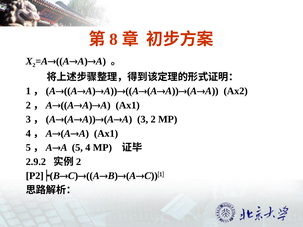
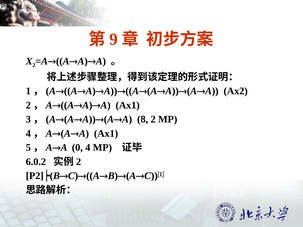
8: 8 -> 9 (114, 39)
3: 3 -> 8 (143, 120)
5: 5 -> 0 (77, 148)
2.9.2: 2.9.2 -> 6.0.2 (36, 162)
